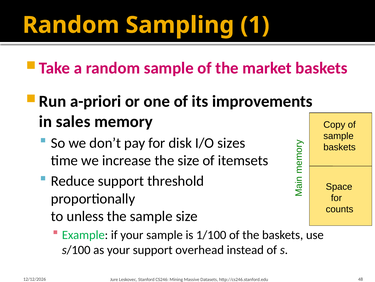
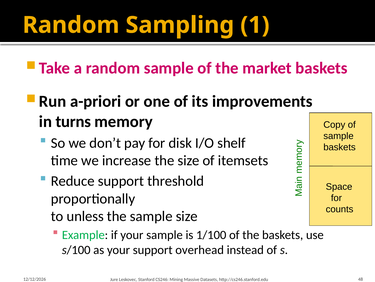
sales: sales -> turns (73, 121)
sizes: sizes -> shelf (231, 143)
